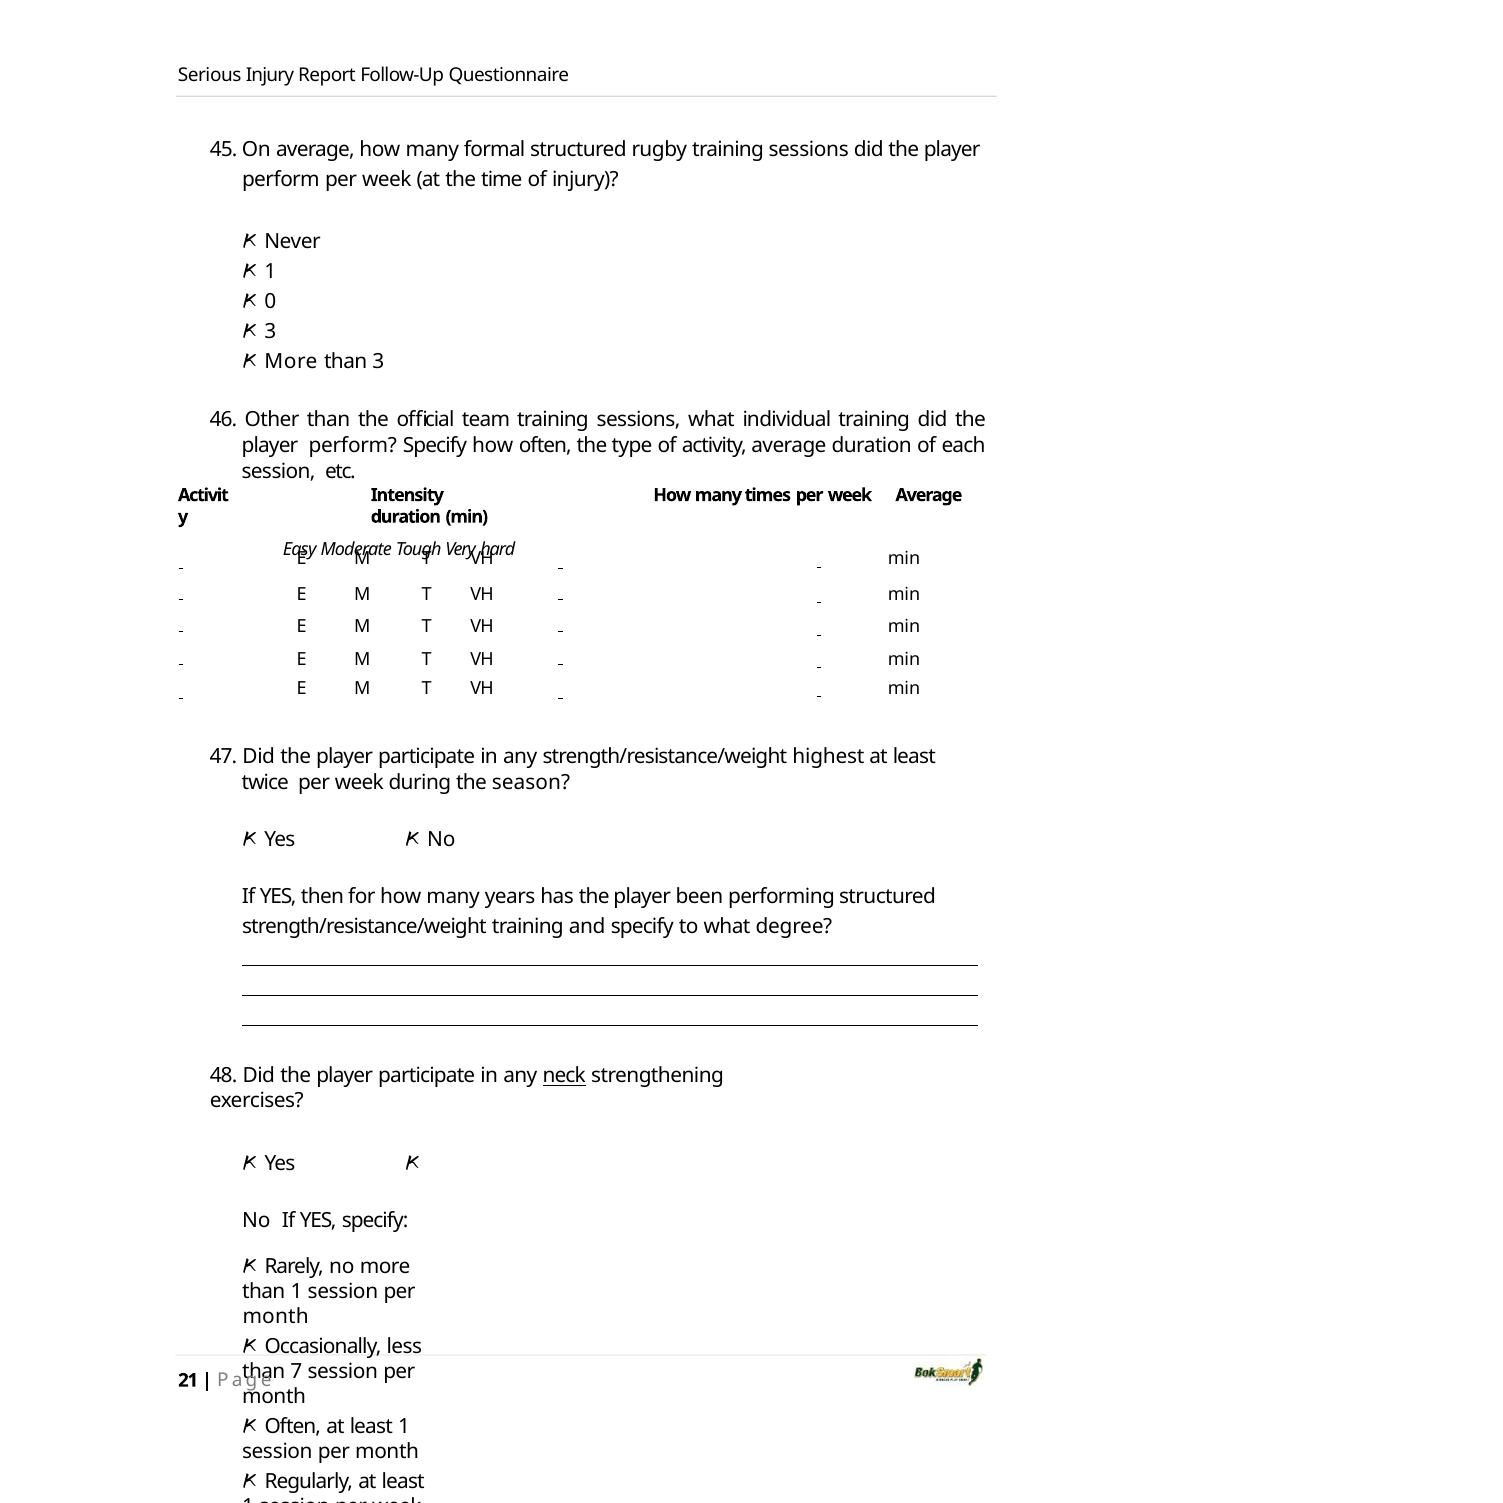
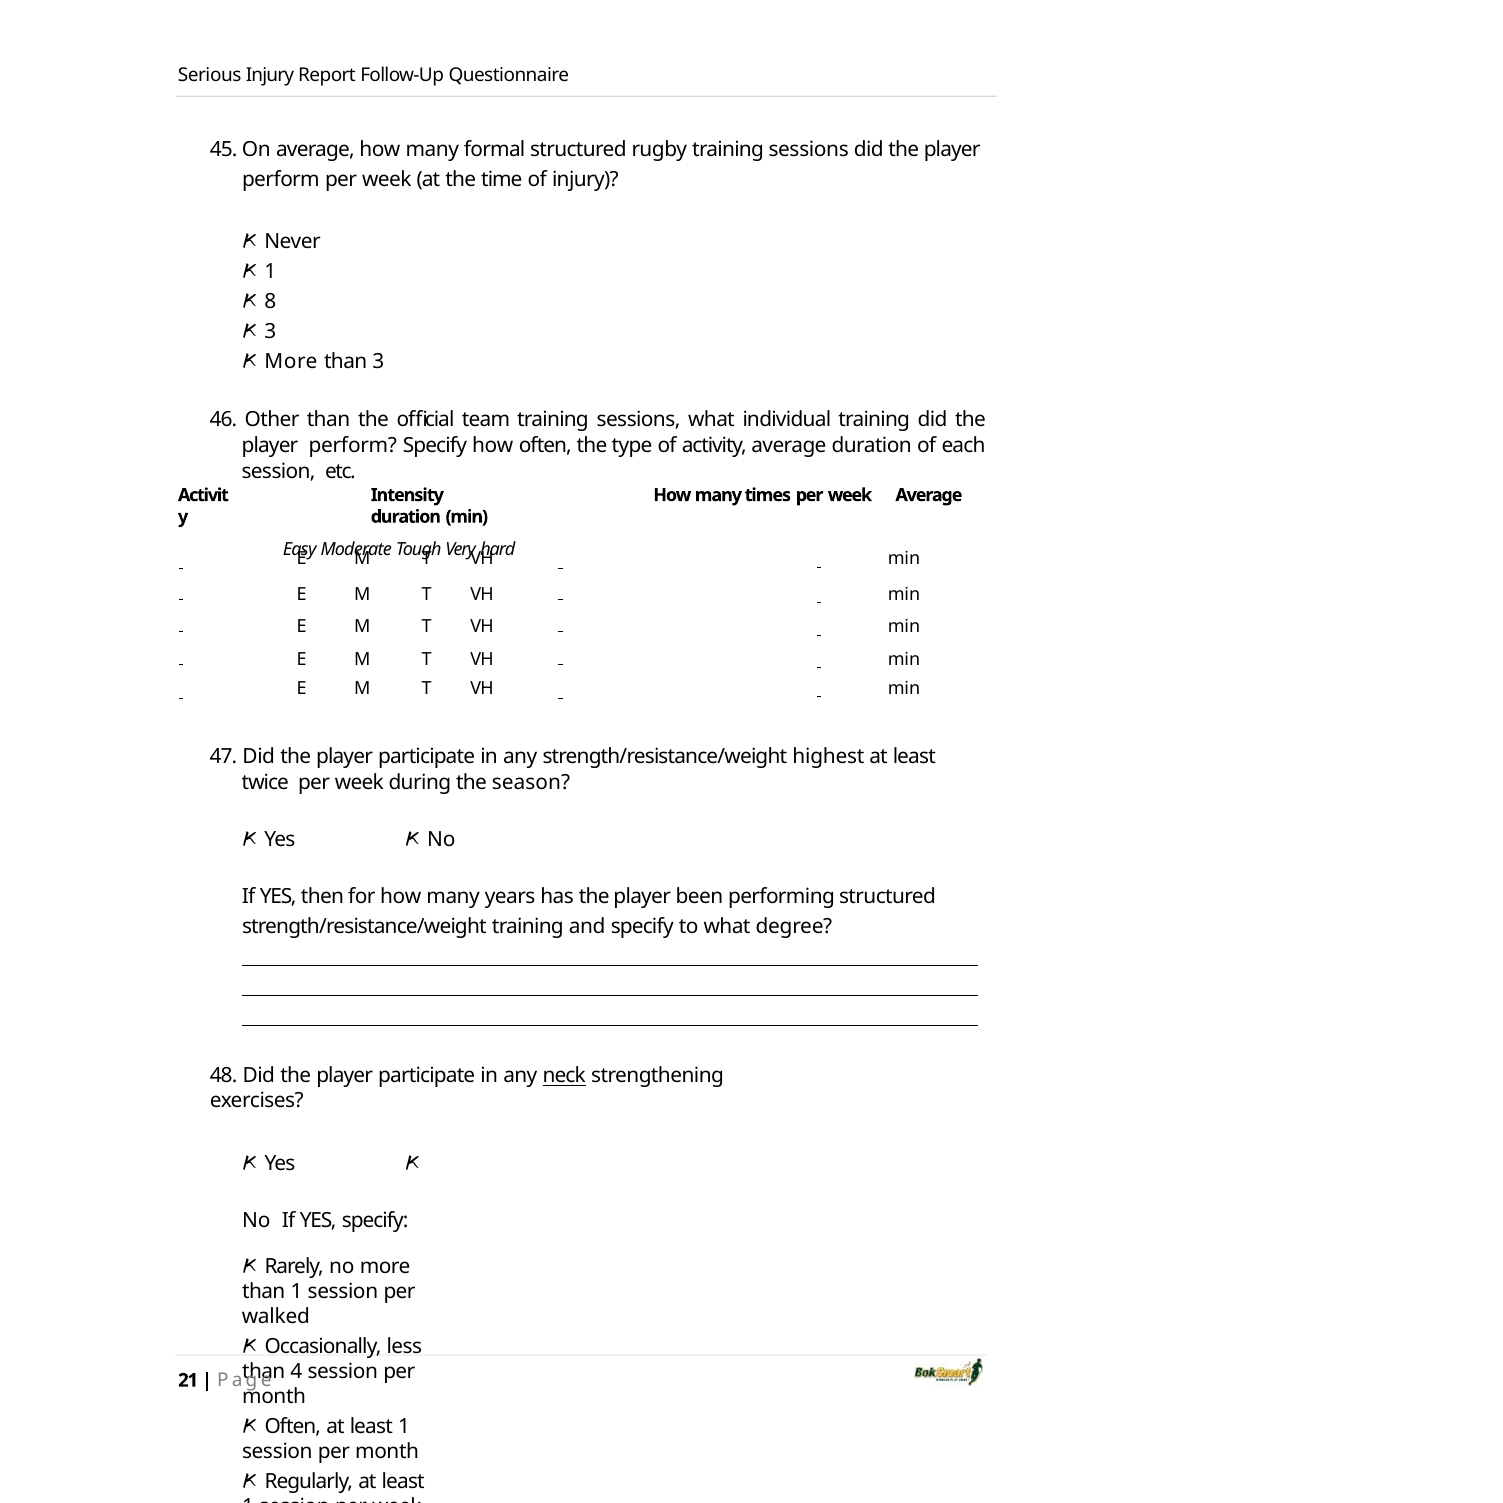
0: 0 -> 8 (270, 301)
month: month -> walked (276, 1316)
7: 7 -> 4 (296, 1372)
